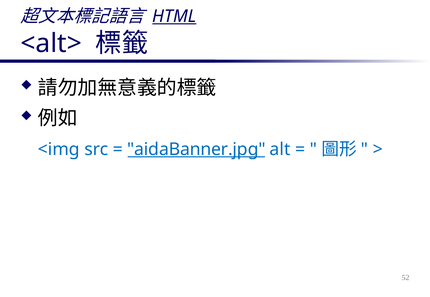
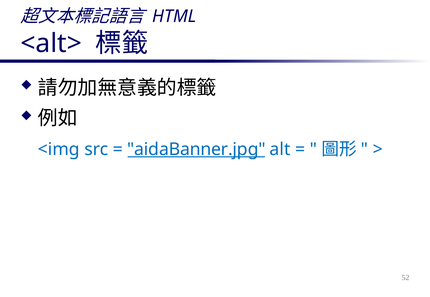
HTML underline: present -> none (174, 16)
